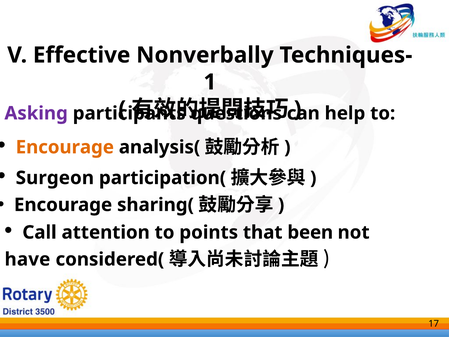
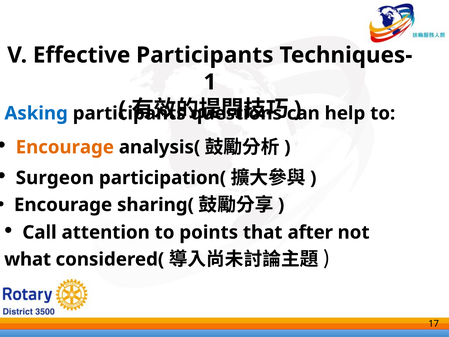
Effective Nonverbally: Nonverbally -> Participants (205, 55)
Asking colour: purple -> blue (36, 113)
been: been -> after (310, 232)
have: have -> what (28, 259)
